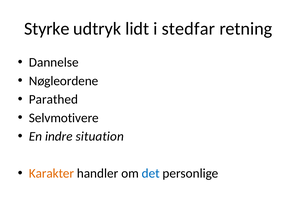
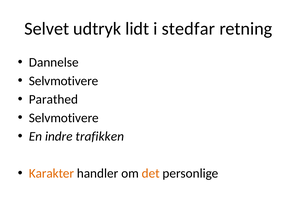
Styrke: Styrke -> Selvet (47, 29)
Nøgleordene: Nøgleordene -> Selvmotivere (64, 81)
situation: situation -> trafikken (100, 136)
det colour: blue -> orange (151, 173)
